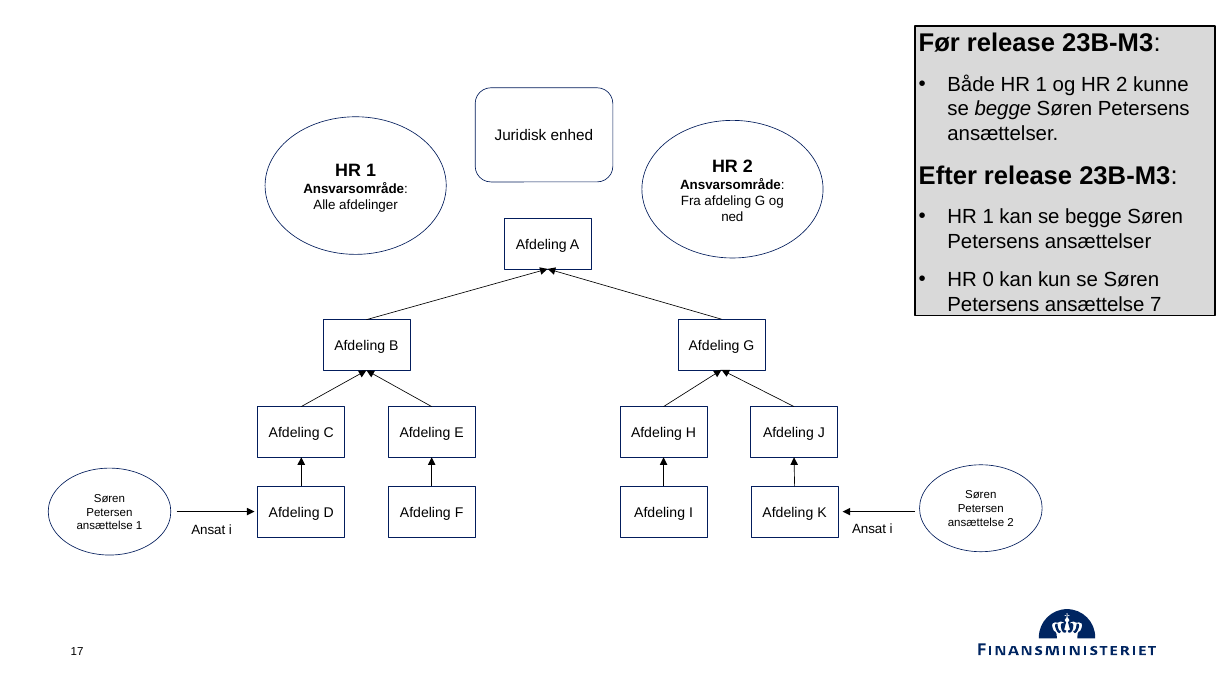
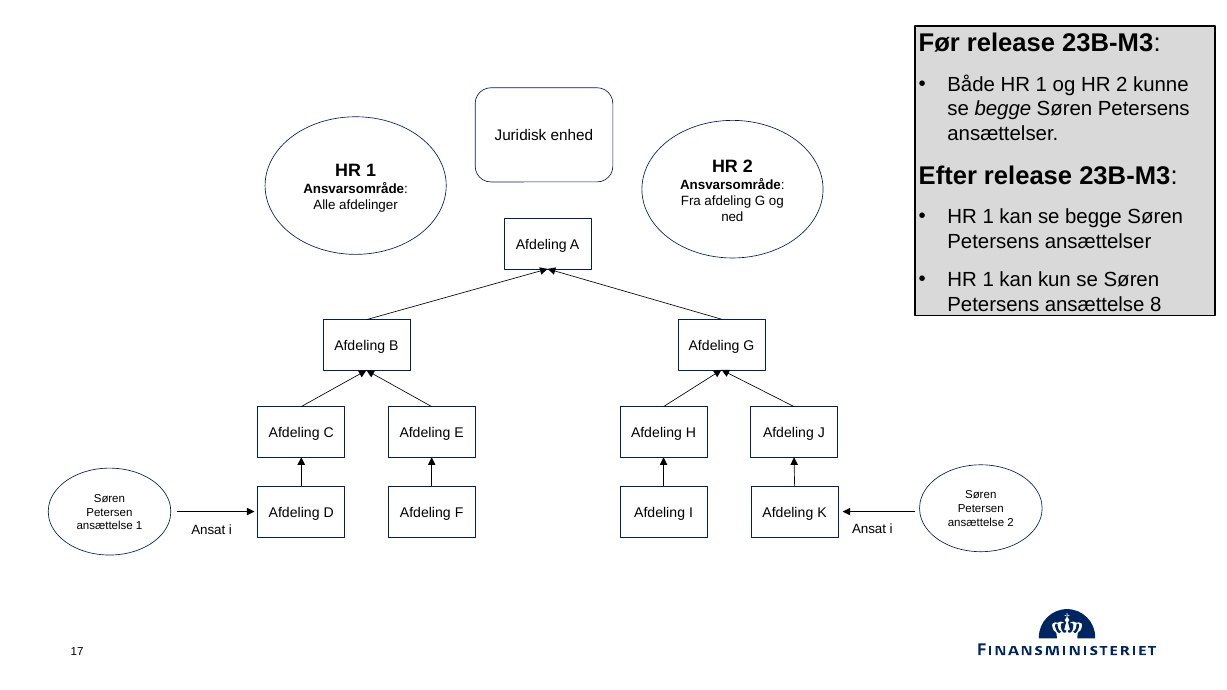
0: 0 -> 1 (988, 280)
7: 7 -> 8 (1156, 305)
